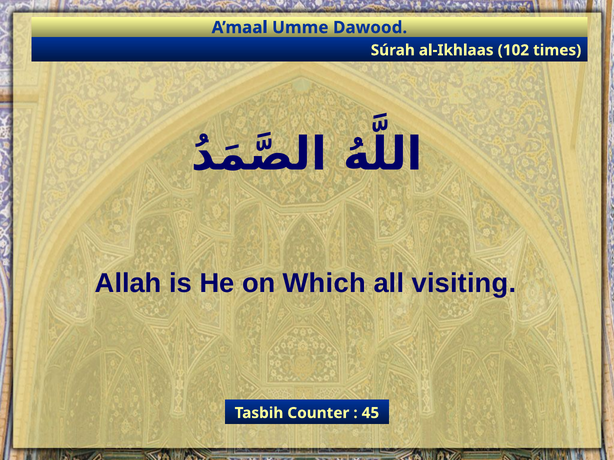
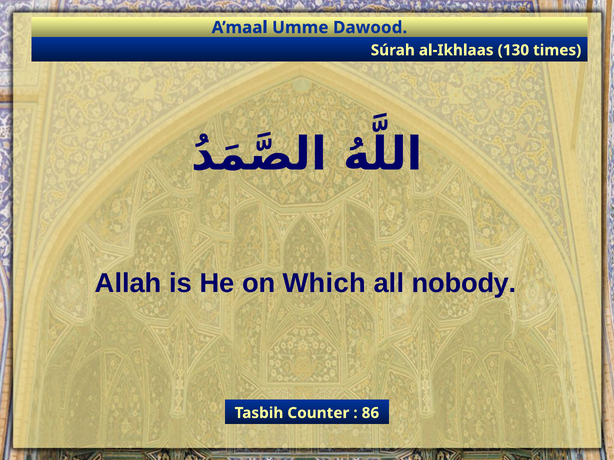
102: 102 -> 130 (513, 50)
visiting: visiting -> nobody (464, 284)
45: 45 -> 86 (370, 413)
